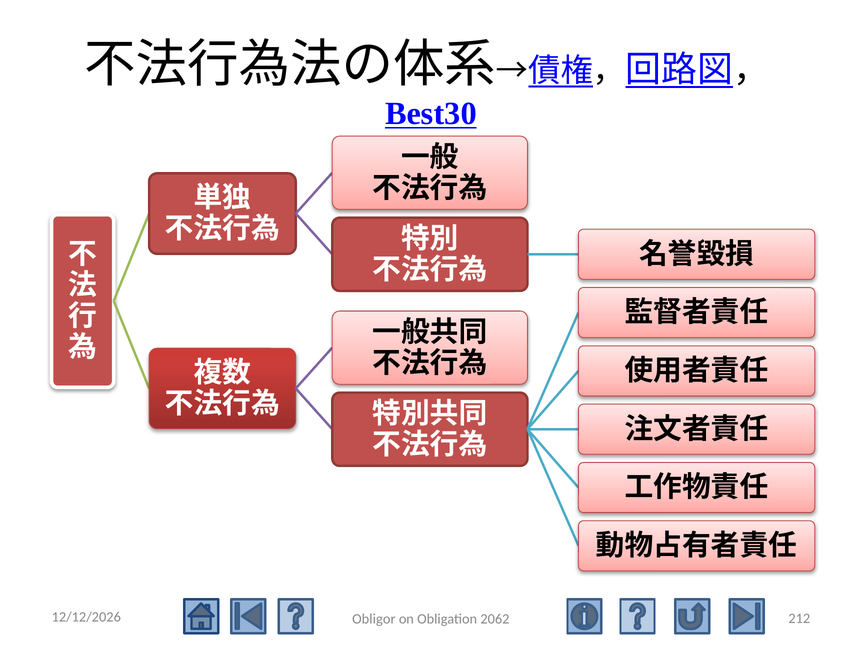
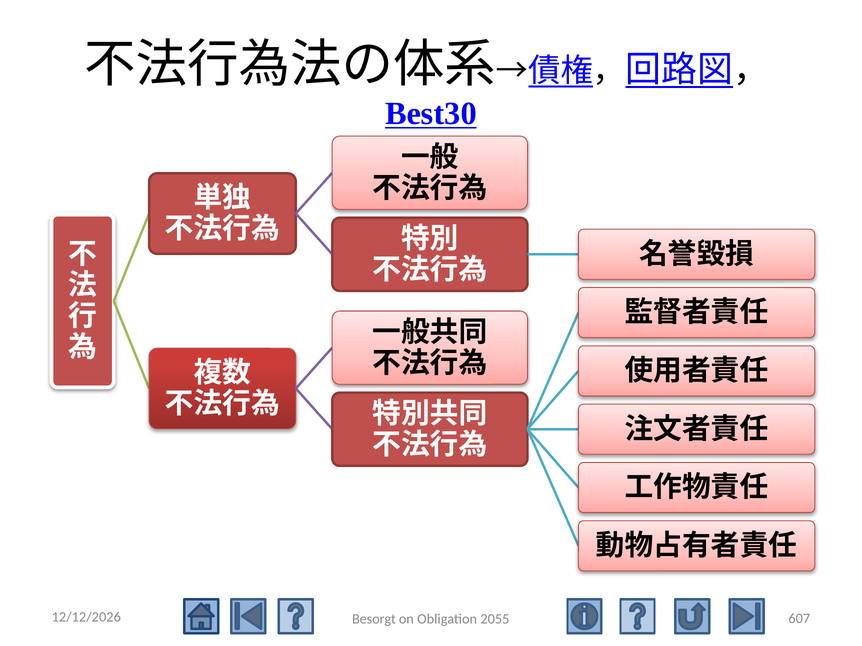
212: 212 -> 607 (799, 619)
Obligor: Obligor -> Besorgt (374, 620)
2062: 2062 -> 2055 (495, 620)
